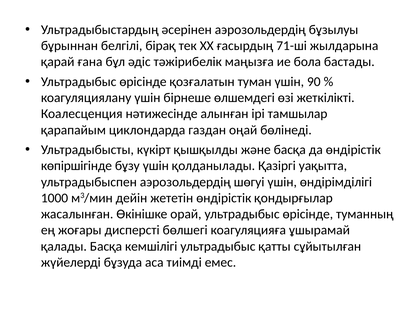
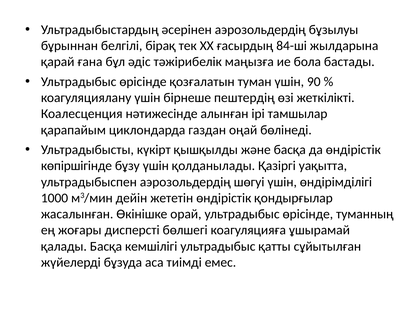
71-ші: 71-ші -> 84-ші (292, 46)
өлшемдегі: өлшемдегі -> пештердің (244, 98)
